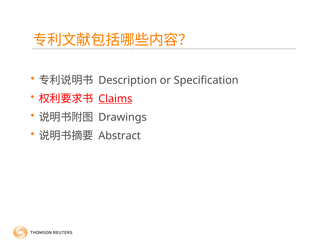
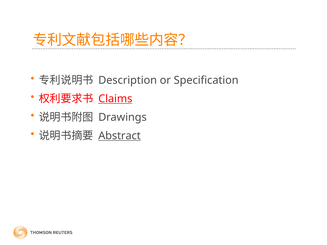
Abstract underline: none -> present (120, 136)
